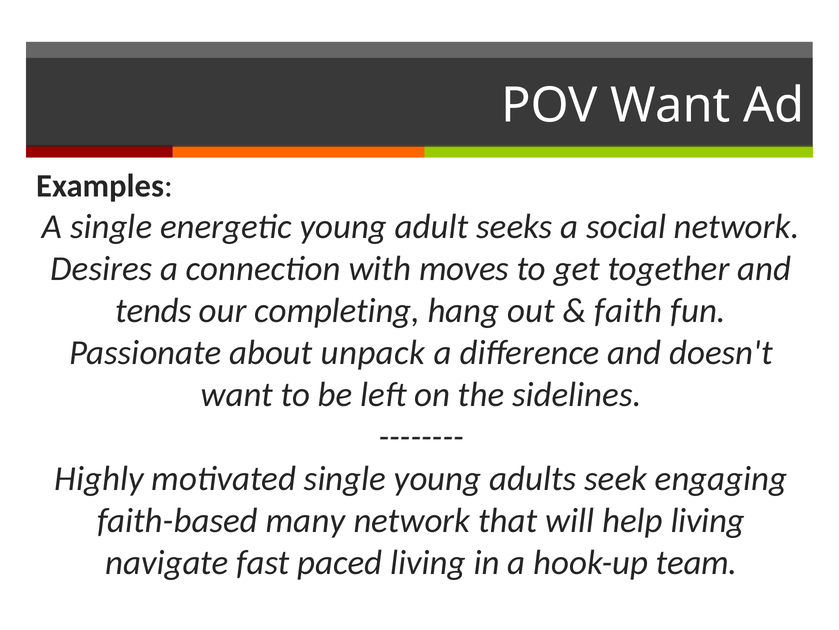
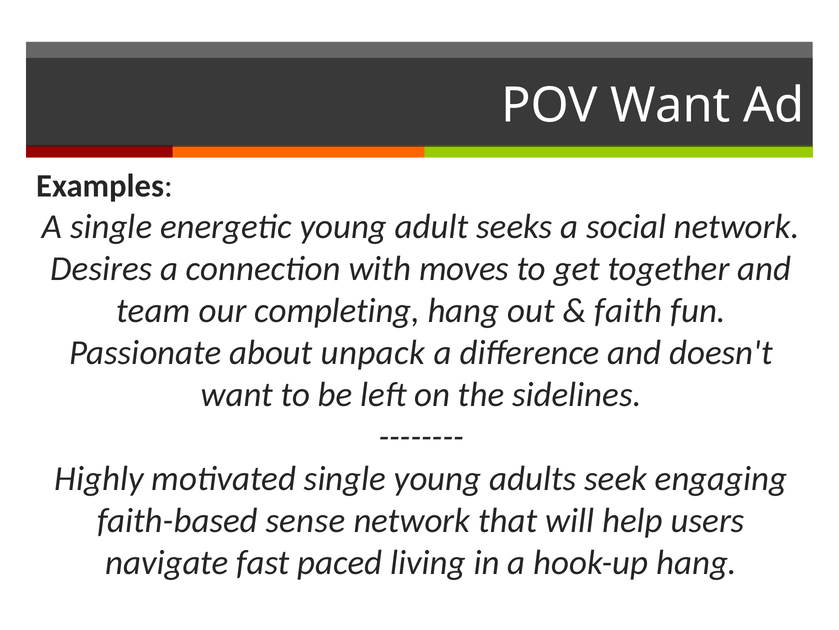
tends: tends -> team (153, 310)
many: many -> sense (305, 520)
help living: living -> users (708, 520)
hook-up team: team -> hang (696, 562)
